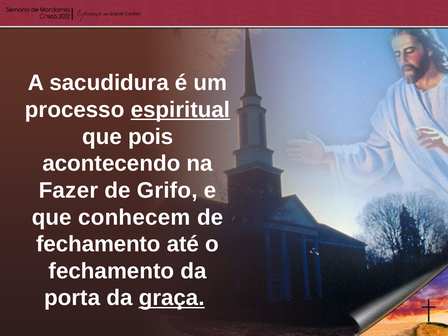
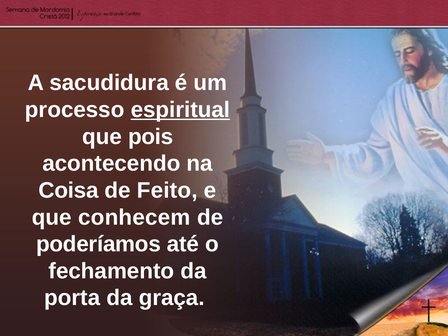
Fazer: Fazer -> Coisa (69, 190)
Grifo: Grifo -> Feito (167, 190)
fechamento: fechamento -> poderíamos (98, 244)
graça underline: present -> none (172, 298)
